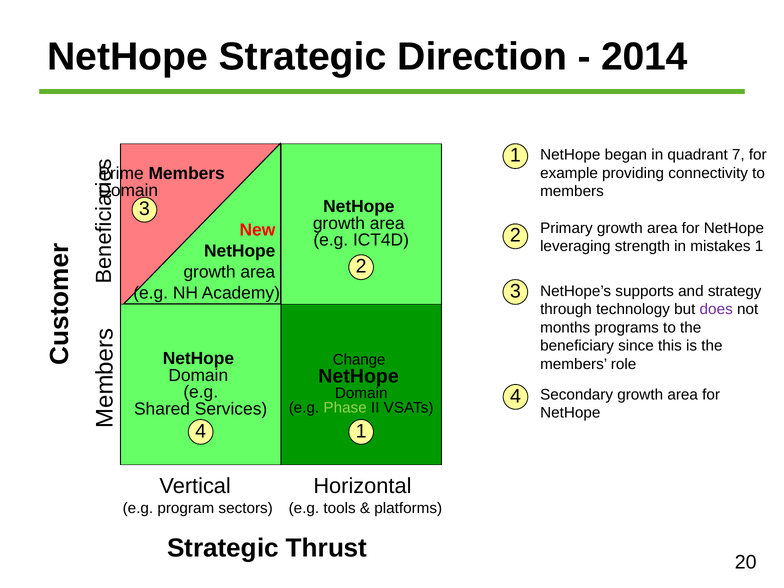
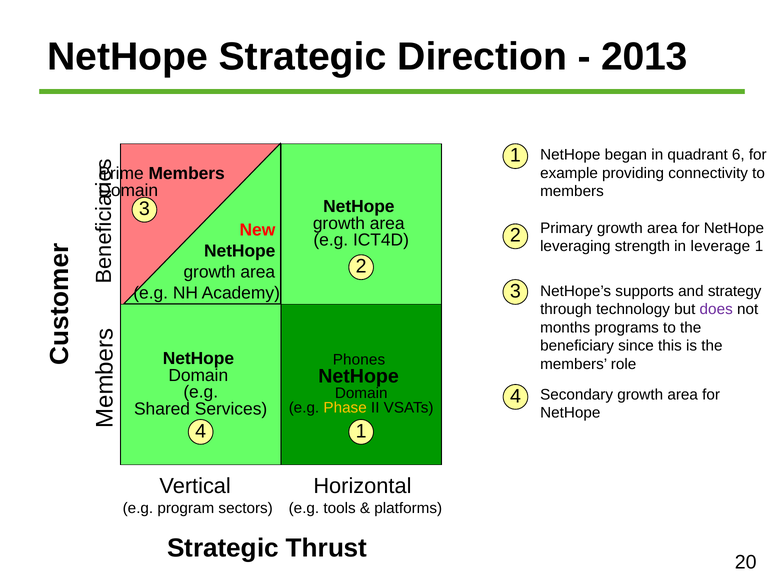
2014: 2014 -> 2013 (644, 57)
7: 7 -> 6 (738, 155)
mistakes: mistakes -> leverage (720, 246)
Change: Change -> Phones (359, 360)
Phase colour: light green -> yellow (345, 408)
